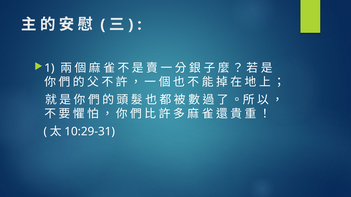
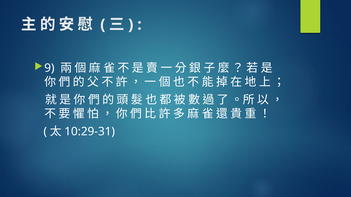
1: 1 -> 9 (49, 68)
